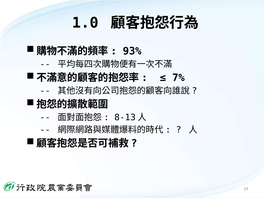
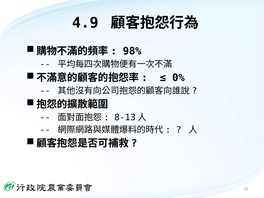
1.0: 1.0 -> 4.9 (85, 23)
93%: 93% -> 98% (132, 51)
7%: 7% -> 0% (178, 78)
